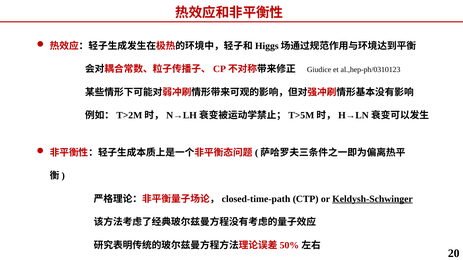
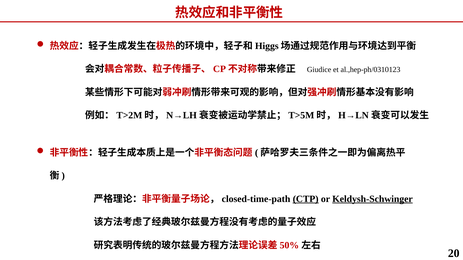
CTP underline: none -> present (306, 199)
